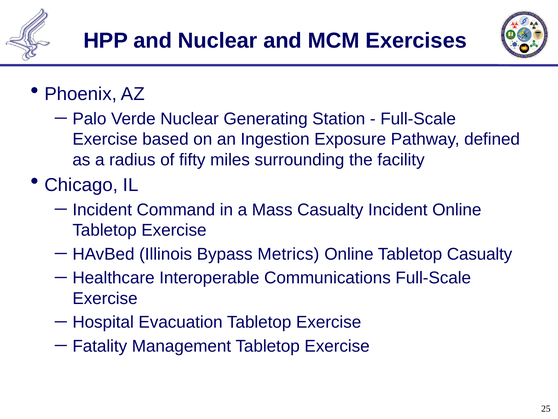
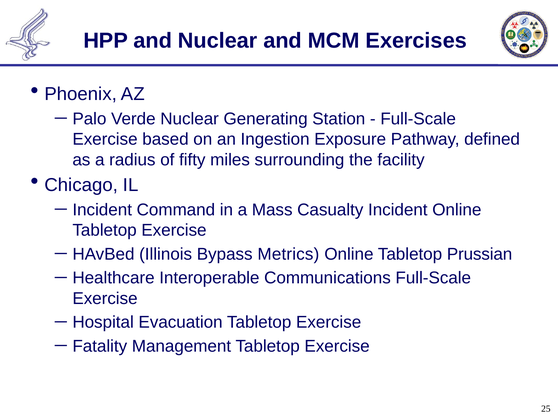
Tabletop Casualty: Casualty -> Prussian (480, 254)
